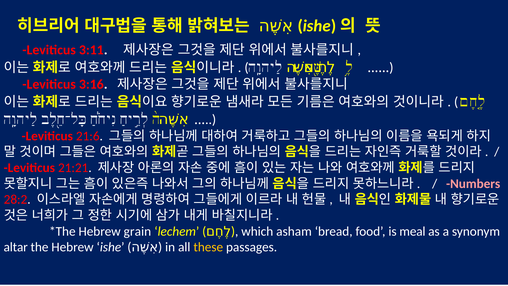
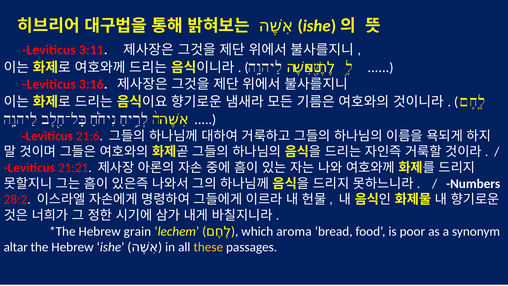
Numbers colour: pink -> white (473, 184)
asham: asham -> aroma (294, 231)
meal: meal -> poor (412, 231)
